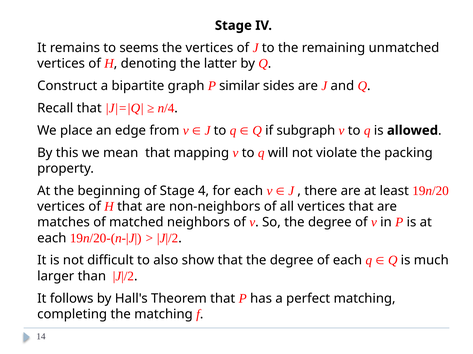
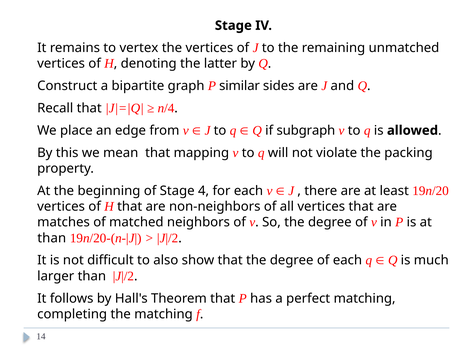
seems: seems -> vertex (139, 48)
each: each -> than (52, 239)
